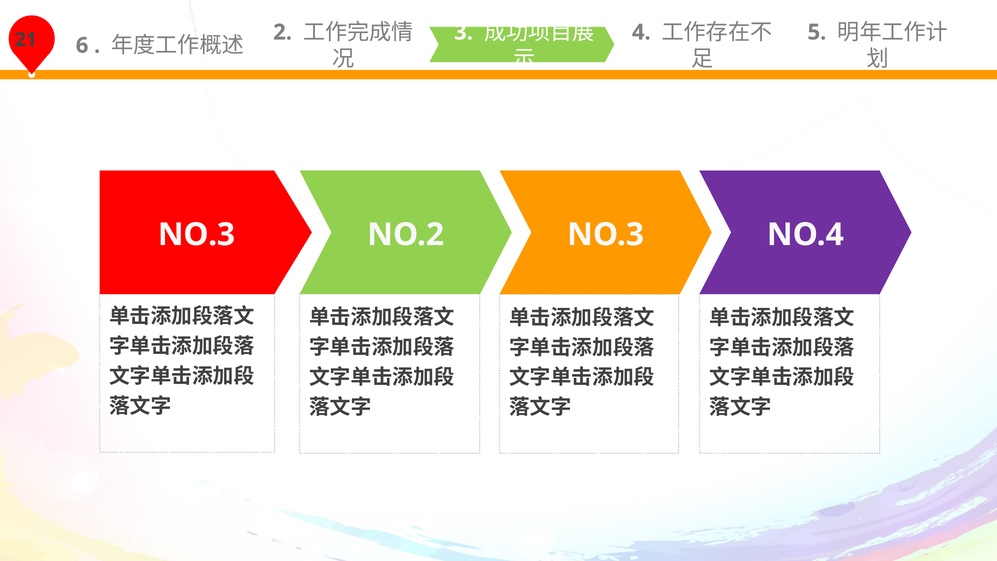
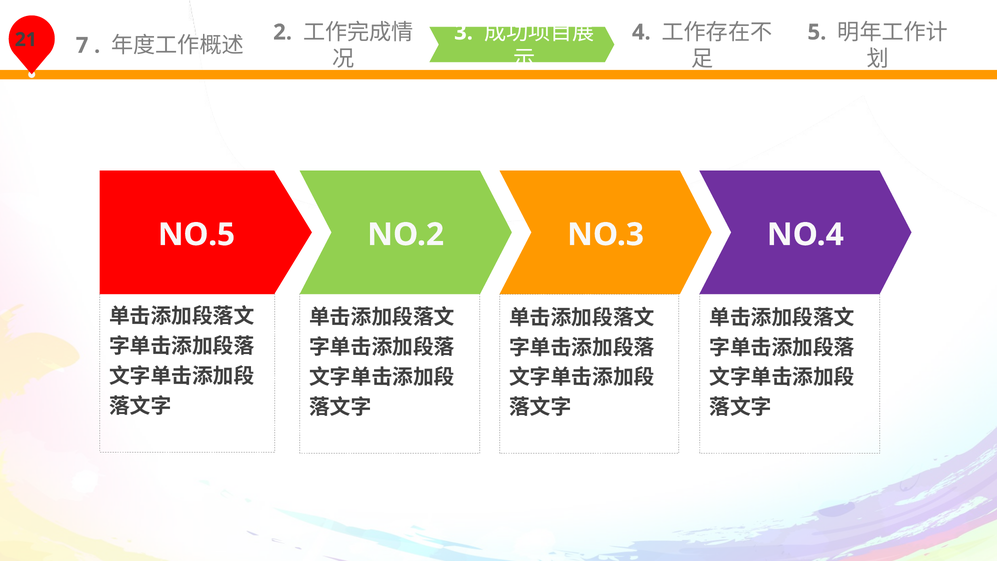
6: 6 -> 7 (82, 45)
NO.3: NO.3 -> NO.5 (196, 235)
